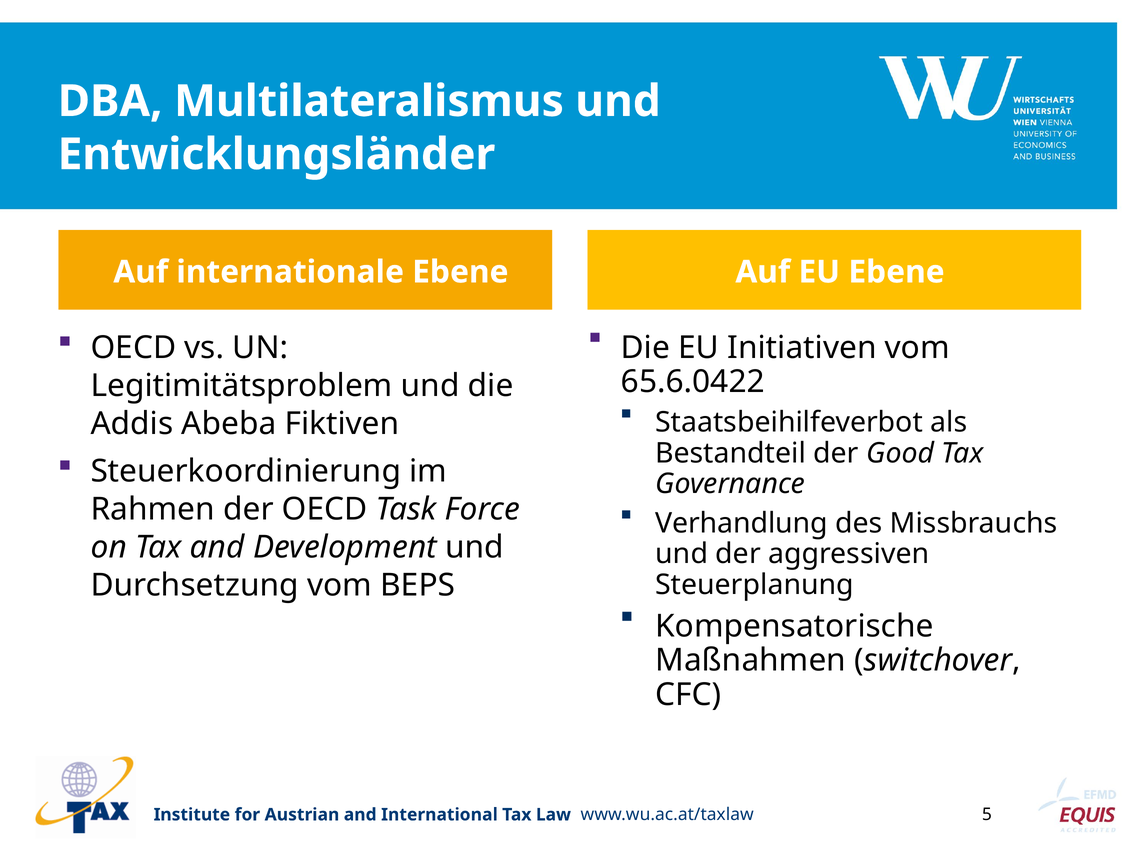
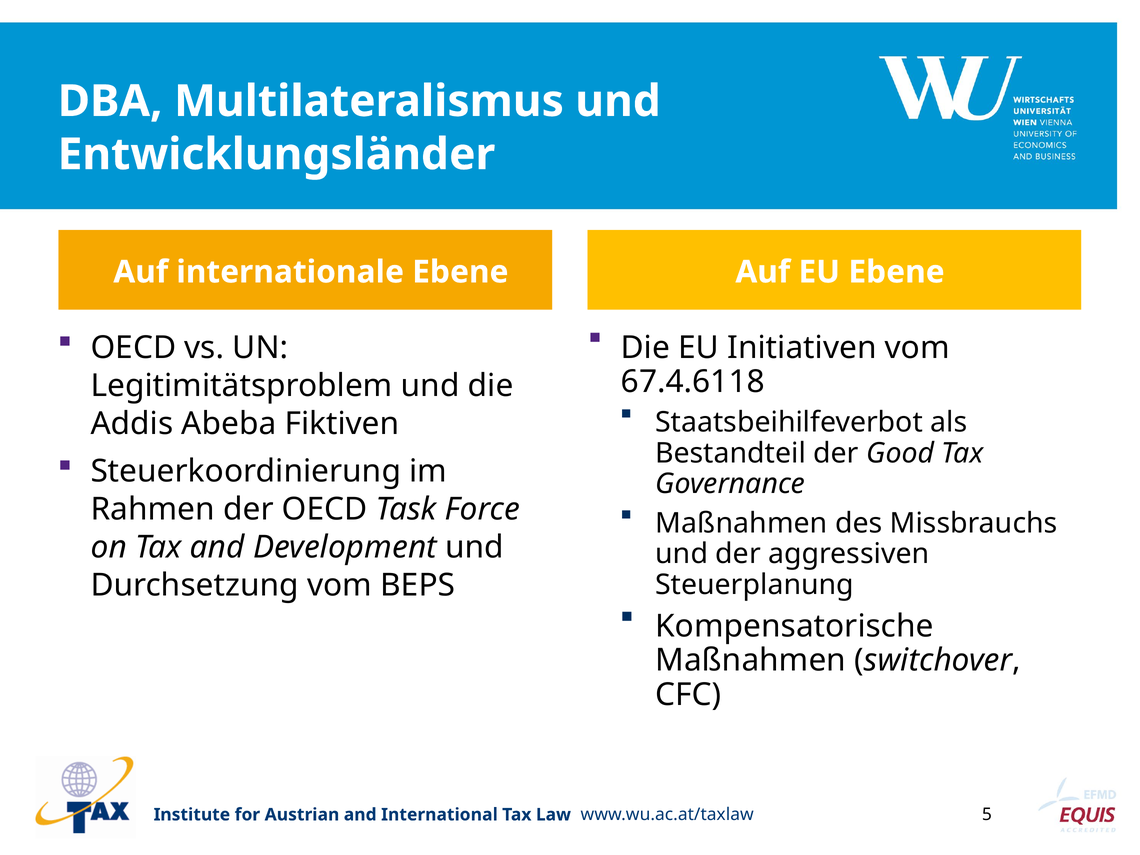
65.6.0422: 65.6.0422 -> 67.4.6118 (693, 382)
Verhandlung: Verhandlung -> Maßnahmen (741, 523)
